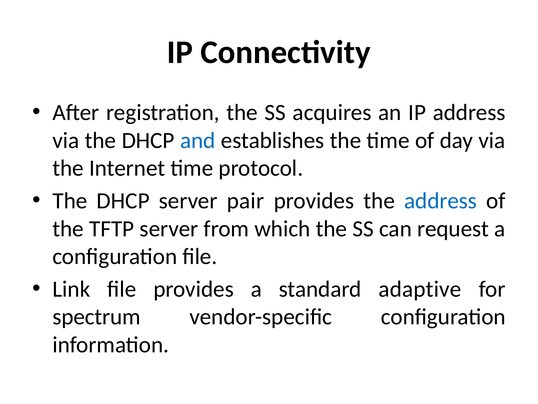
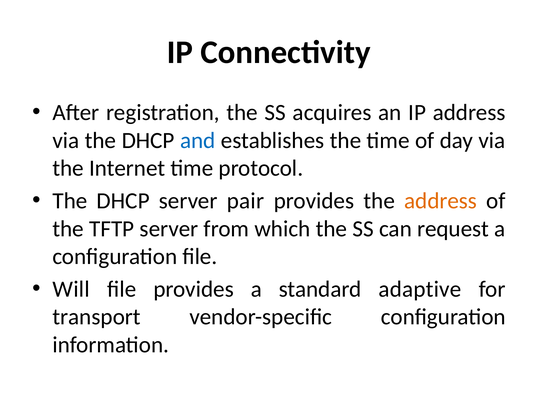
address colour: blue -> orange (441, 201)
Link: Link -> Will (71, 289)
spectrum: spectrum -> transport (97, 317)
